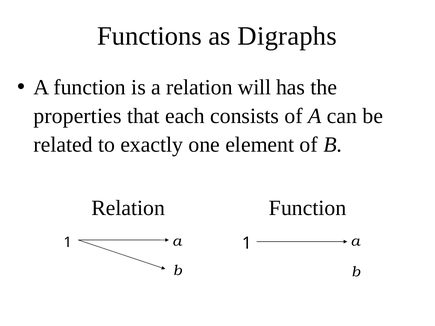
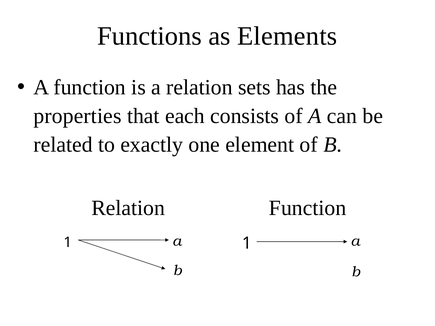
Digraphs: Digraphs -> Elements (287, 36)
will: will -> sets (254, 87)
